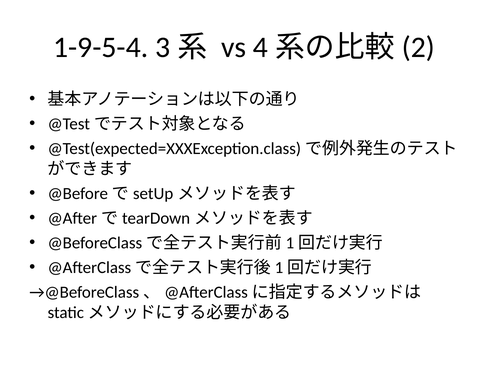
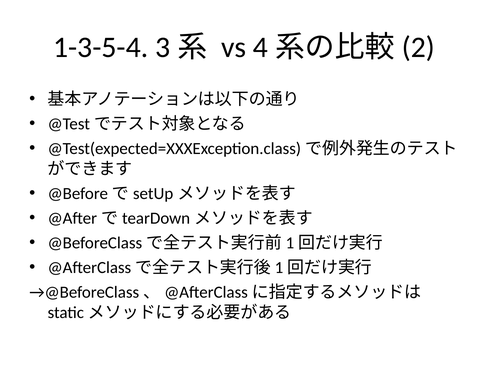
1-9-5-4: 1-9-5-4 -> 1-3-5-4 (101, 47)
